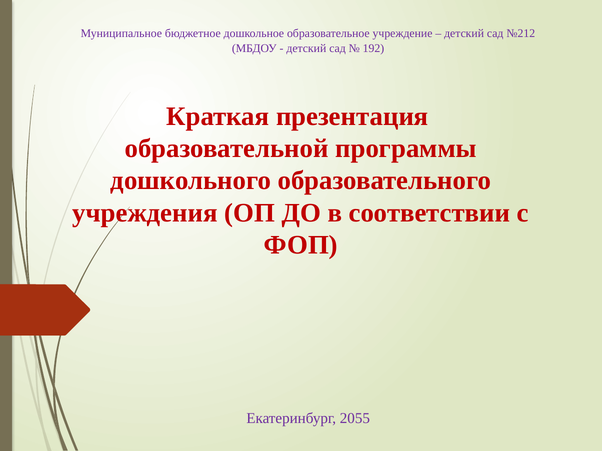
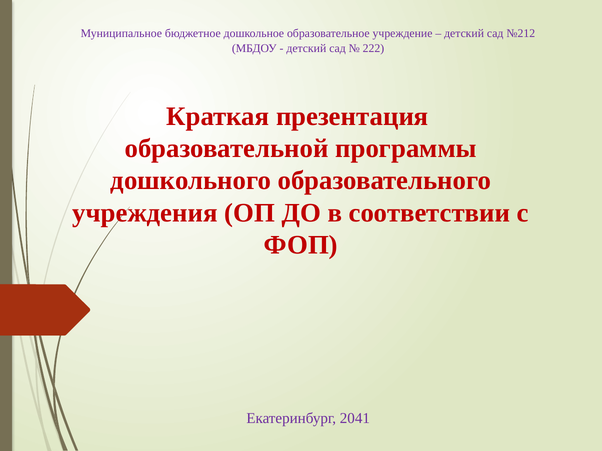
192: 192 -> 222 (373, 48)
2055: 2055 -> 2041 (355, 419)
